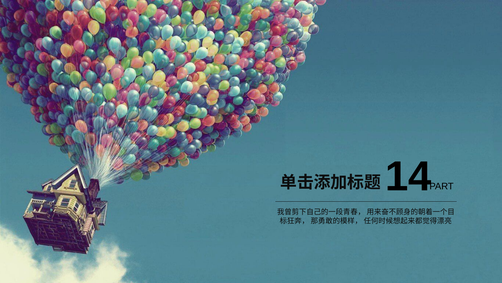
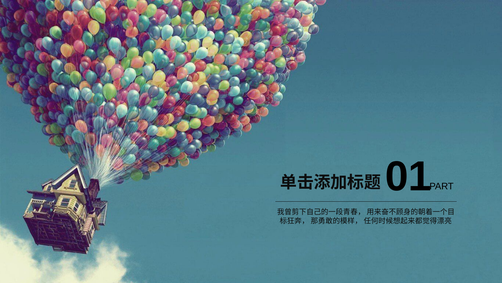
14: 14 -> 01 (408, 176)
